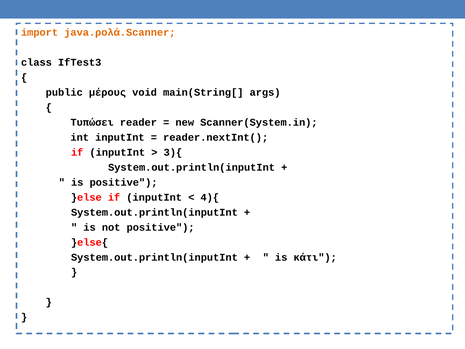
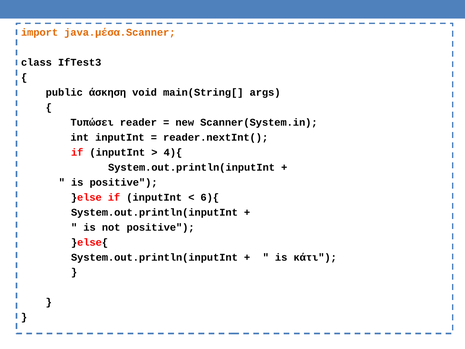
java.ρολά.Scanner: java.ρολά.Scanner -> java.μέσα.Scanner (120, 32)
μέρους: μέρους -> άσκηση (107, 92)
3){: 3){ -> 4){ (173, 152)
4){: 4){ -> 6){ (210, 197)
